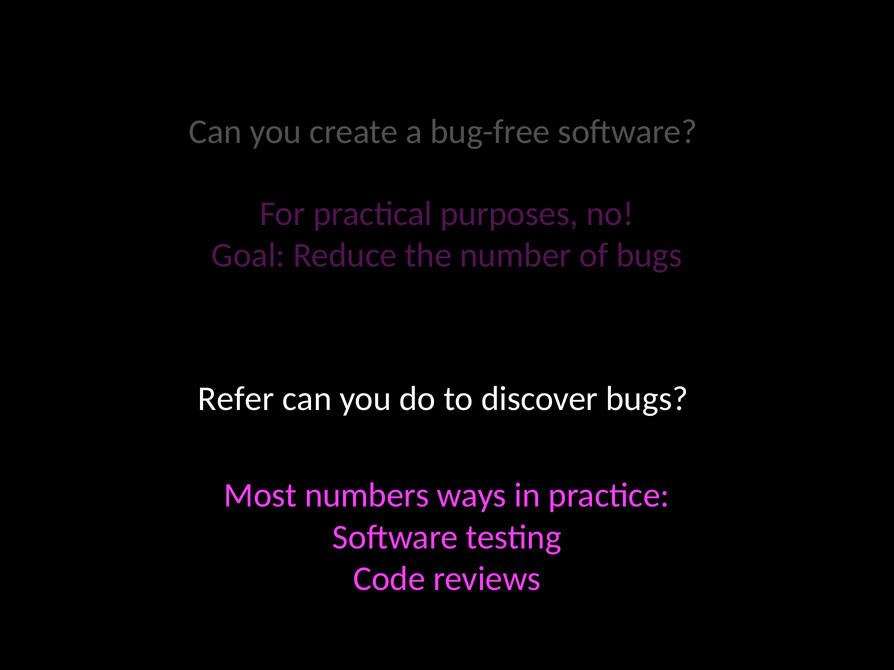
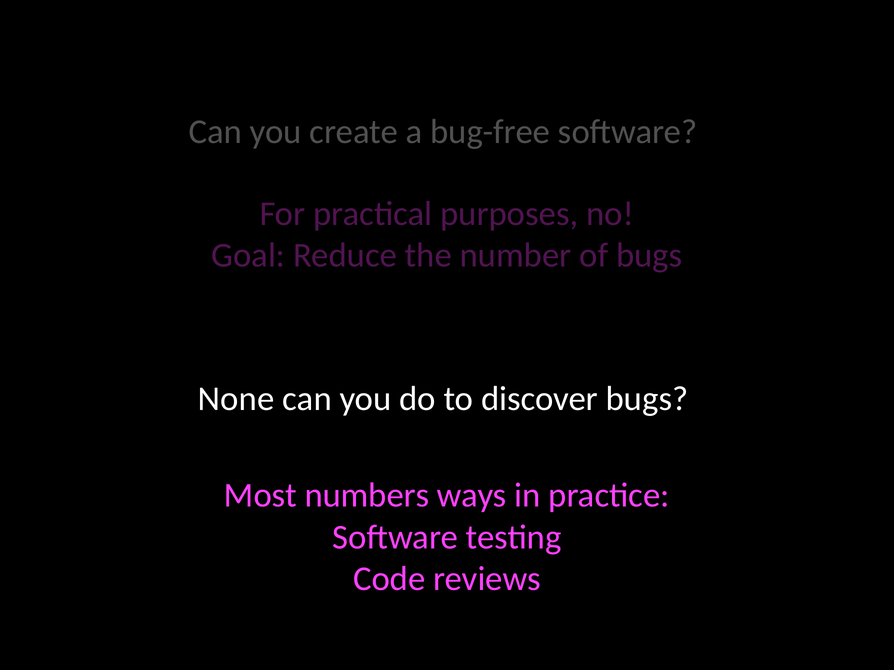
Refer: Refer -> None (236, 399)
